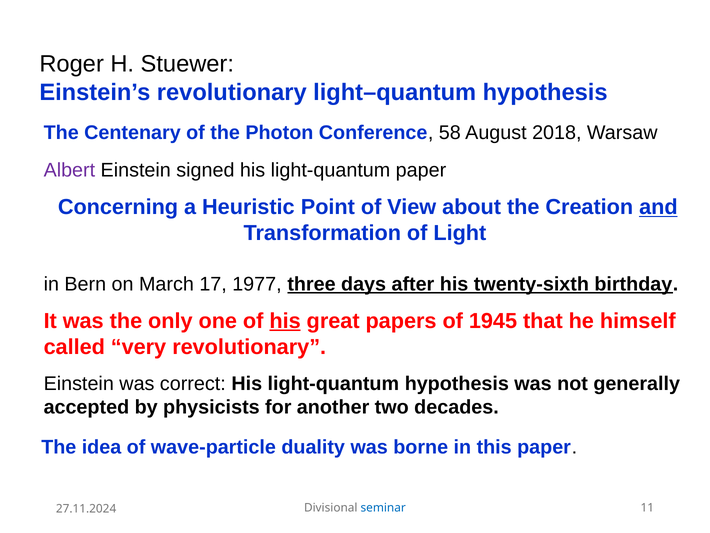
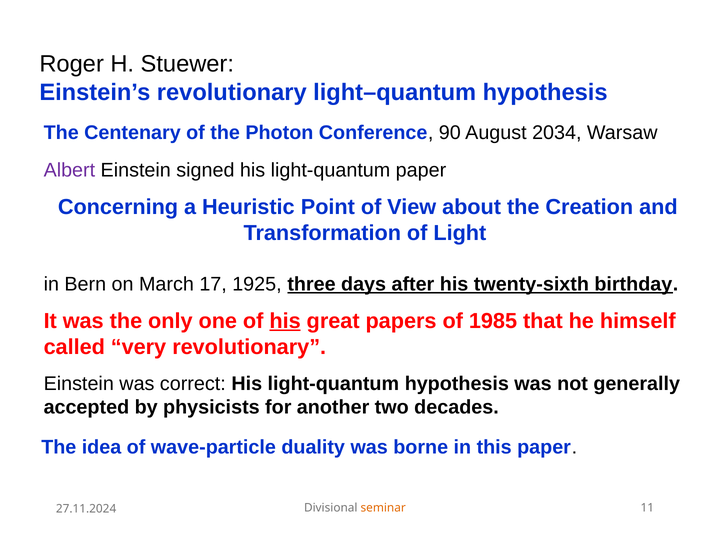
58: 58 -> 90 (450, 132)
2018: 2018 -> 2034 (557, 132)
and underline: present -> none (658, 207)
1977: 1977 -> 1925 (257, 284)
1945: 1945 -> 1985 (493, 321)
seminar colour: blue -> orange (383, 508)
